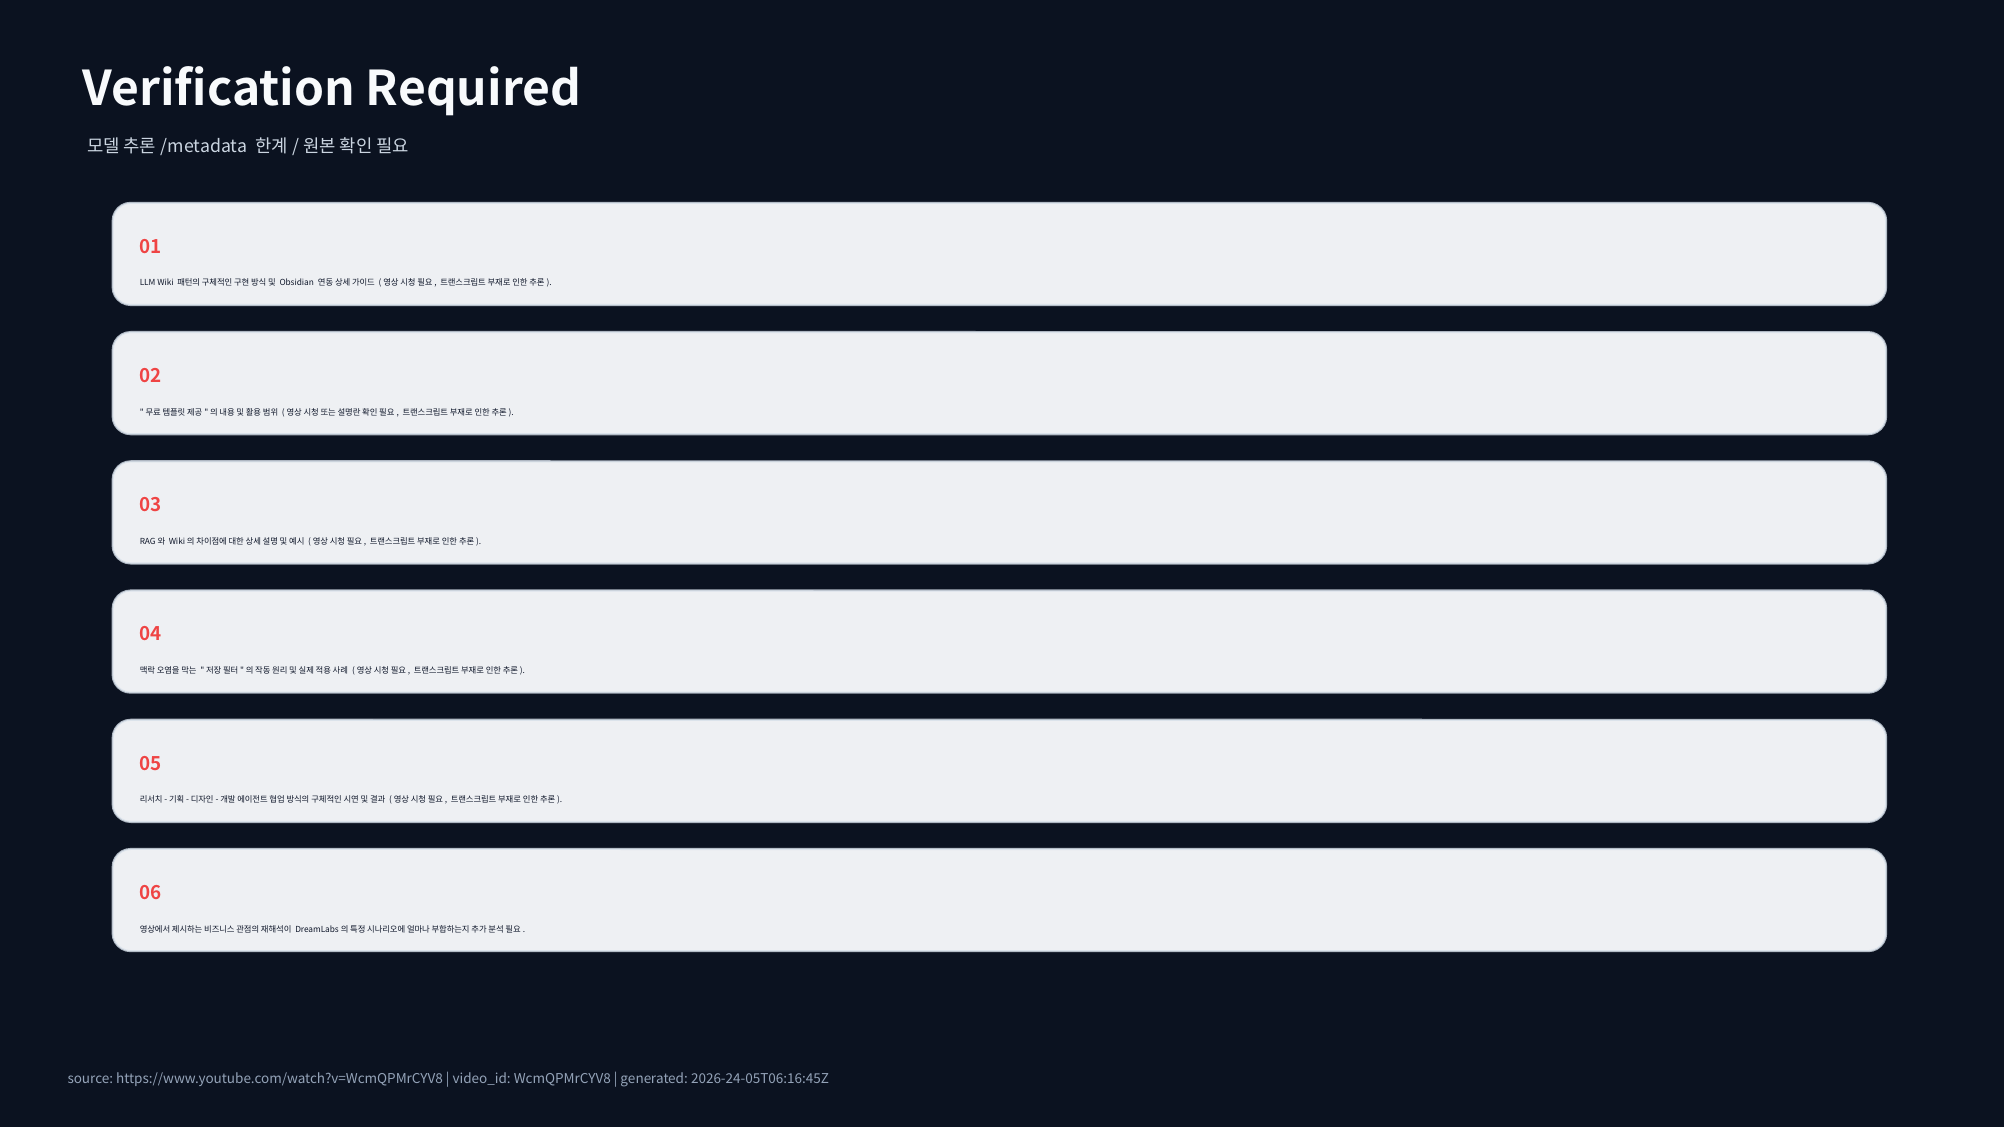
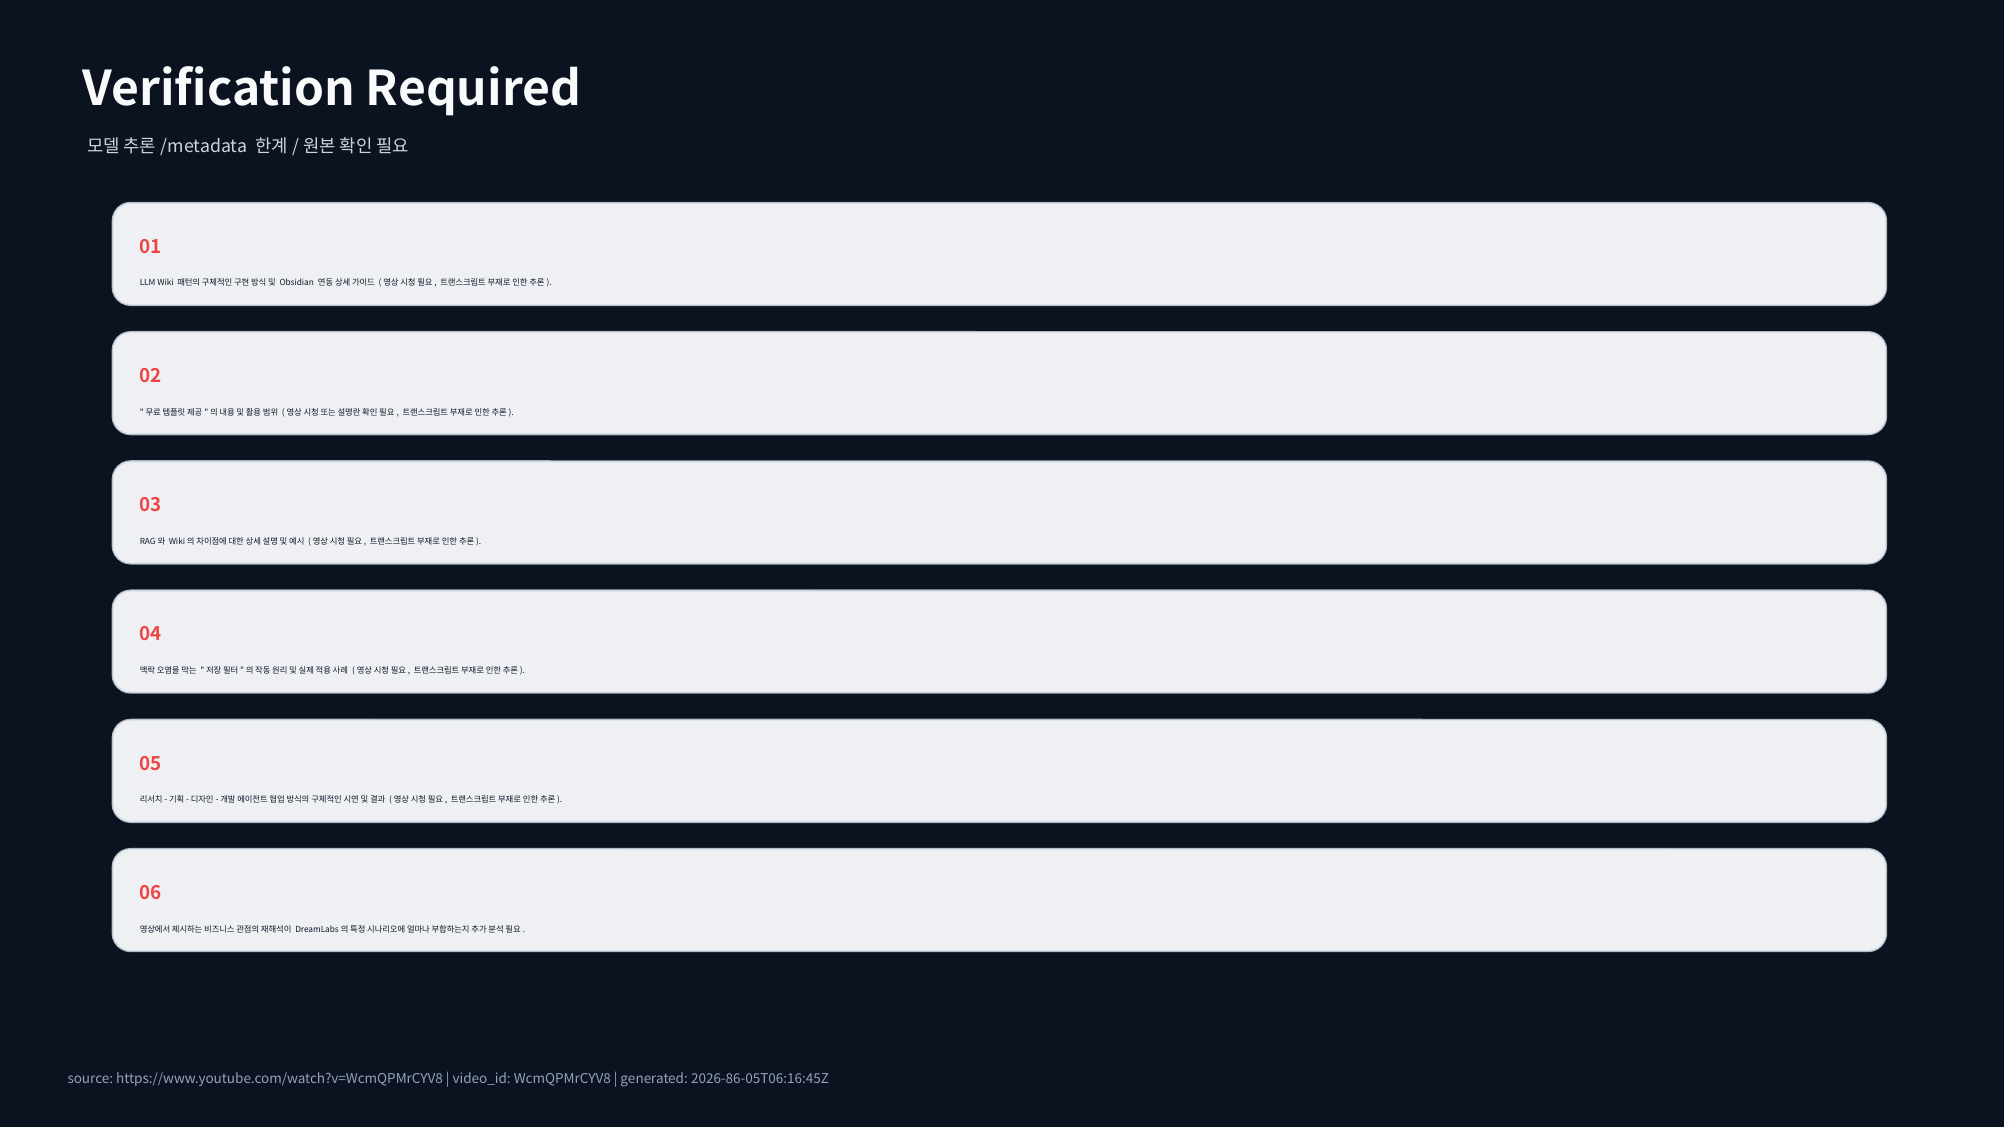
2026-24-05T06:16:45Z: 2026-24-05T06:16:45Z -> 2026-86-05T06:16:45Z (760, 1079)
